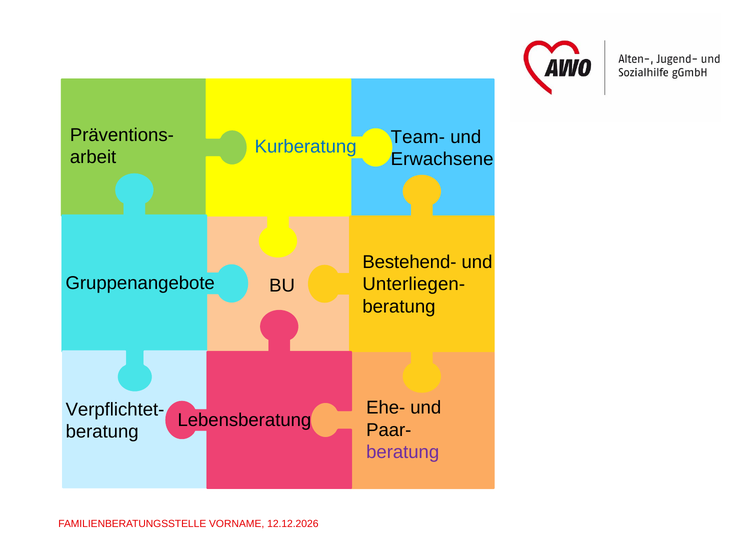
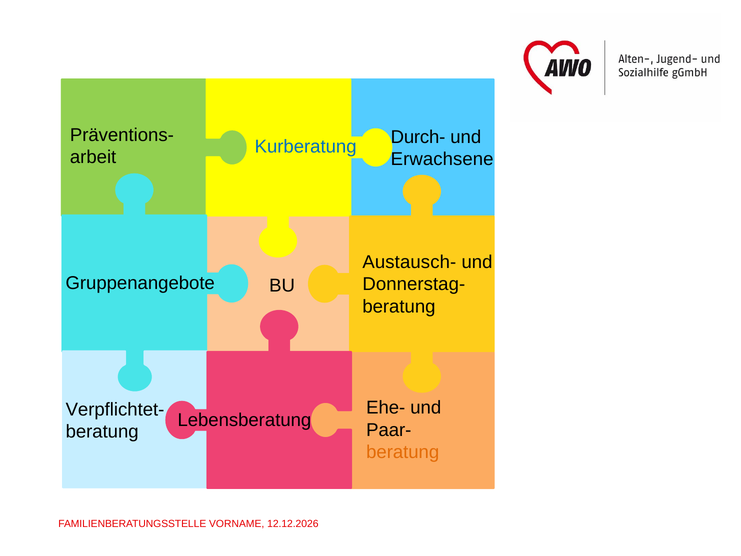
Team-: Team- -> Durch- (418, 137)
Bestehend-: Bestehend- -> Austausch- (409, 262)
Unterliegen-: Unterliegen- -> Donnerstag- (414, 284)
beratung colour: purple -> orange (403, 452)
